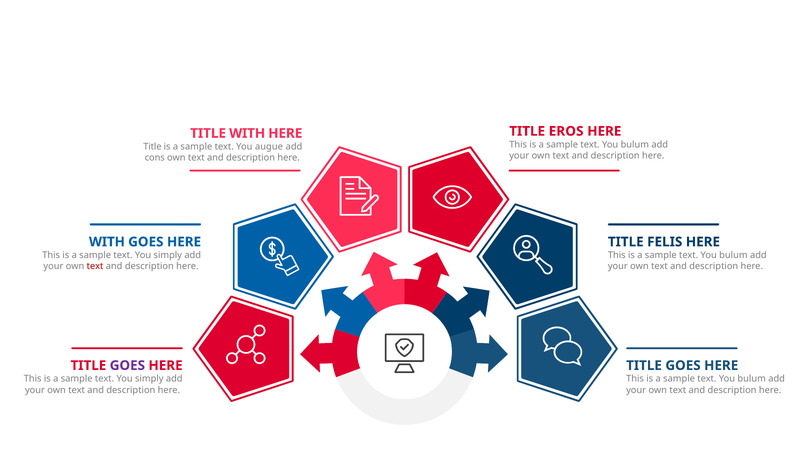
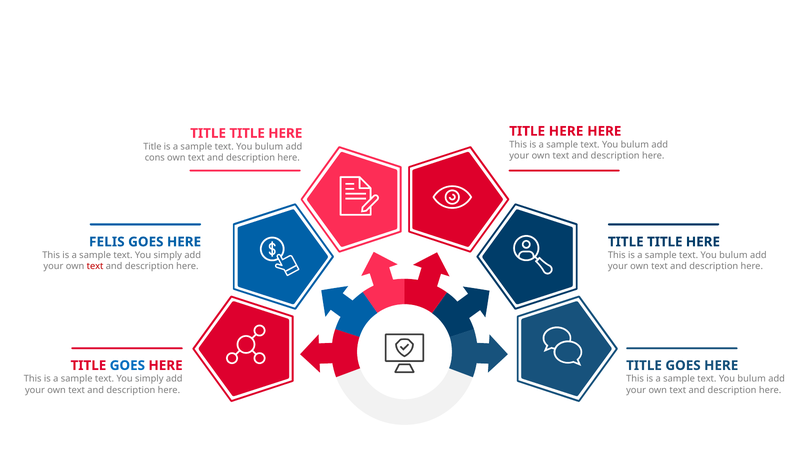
EROS: EROS -> HERE (566, 131)
WITH: WITH -> TITLE (247, 133)
augue: augue -> bulum (269, 147)
WITH: WITH -> FELIS (107, 242)
FELIS: FELIS -> TITLE (665, 242)
GOES colour: purple -> blue (127, 366)
